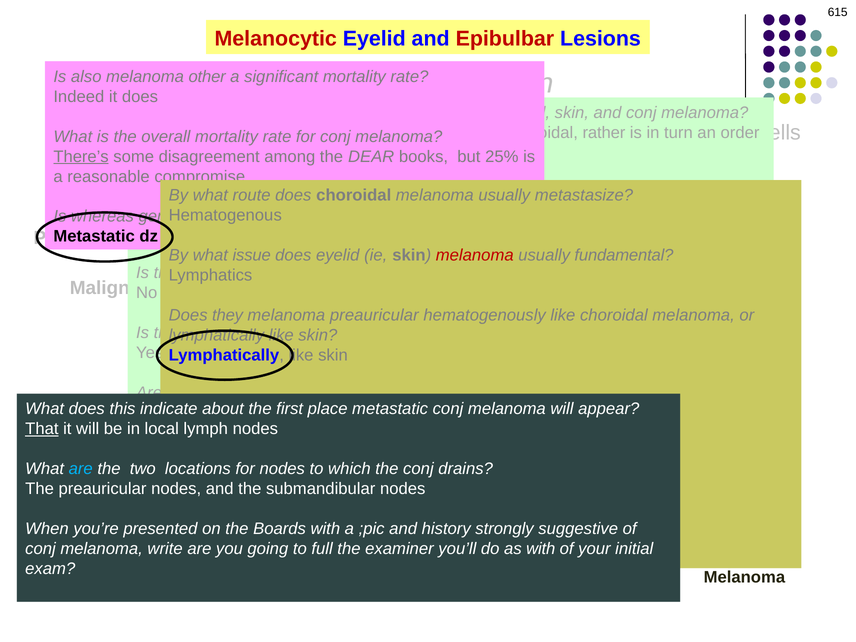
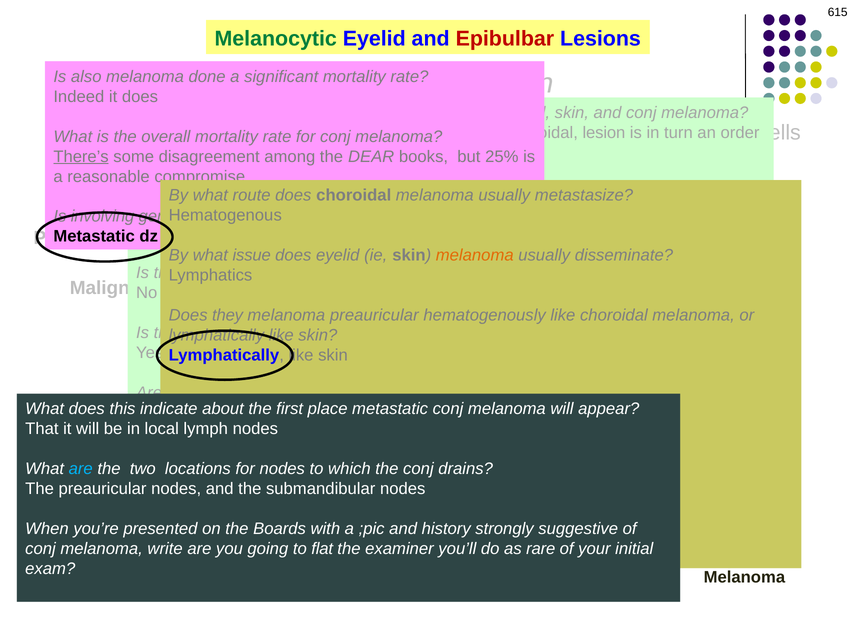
Melanocytic colour: red -> green (276, 39)
other: other -> done (207, 77)
rather: rather -> lesion (604, 133)
whereas: whereas -> involving (103, 216)
melanoma colour: red -> orange (475, 255)
fundamental: fundamental -> disseminate (624, 255)
That underline: present -> none (42, 429)
full: full -> flat (322, 549)
as with: with -> rare (541, 549)
